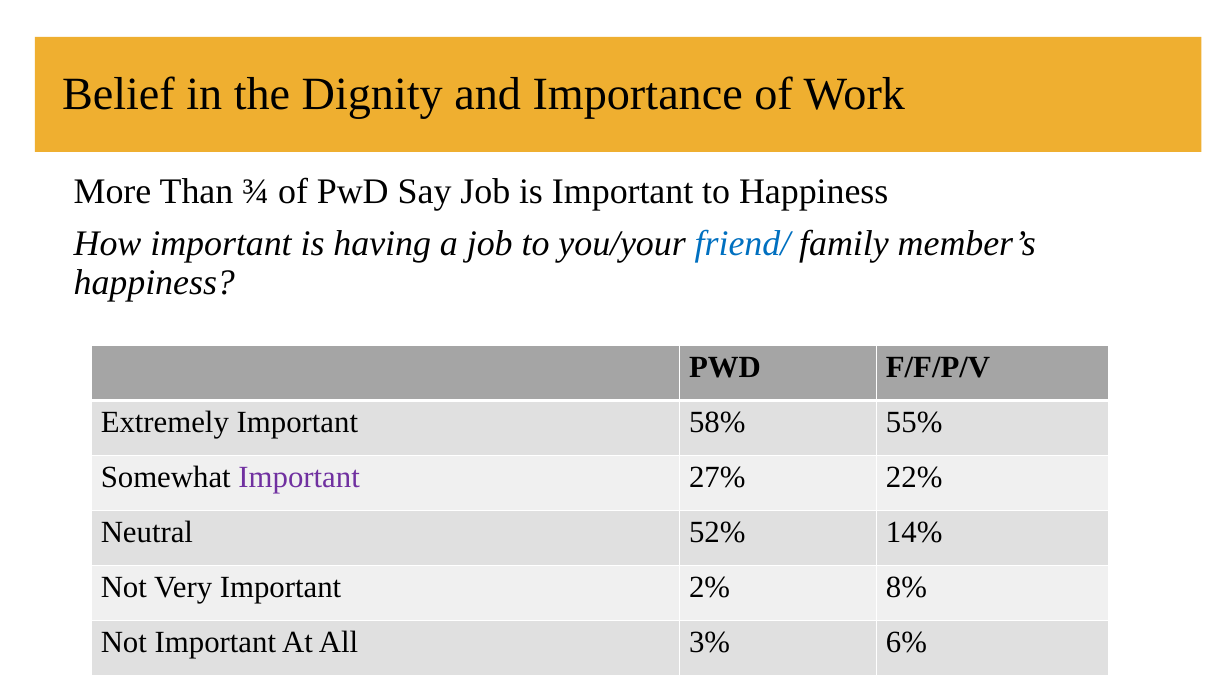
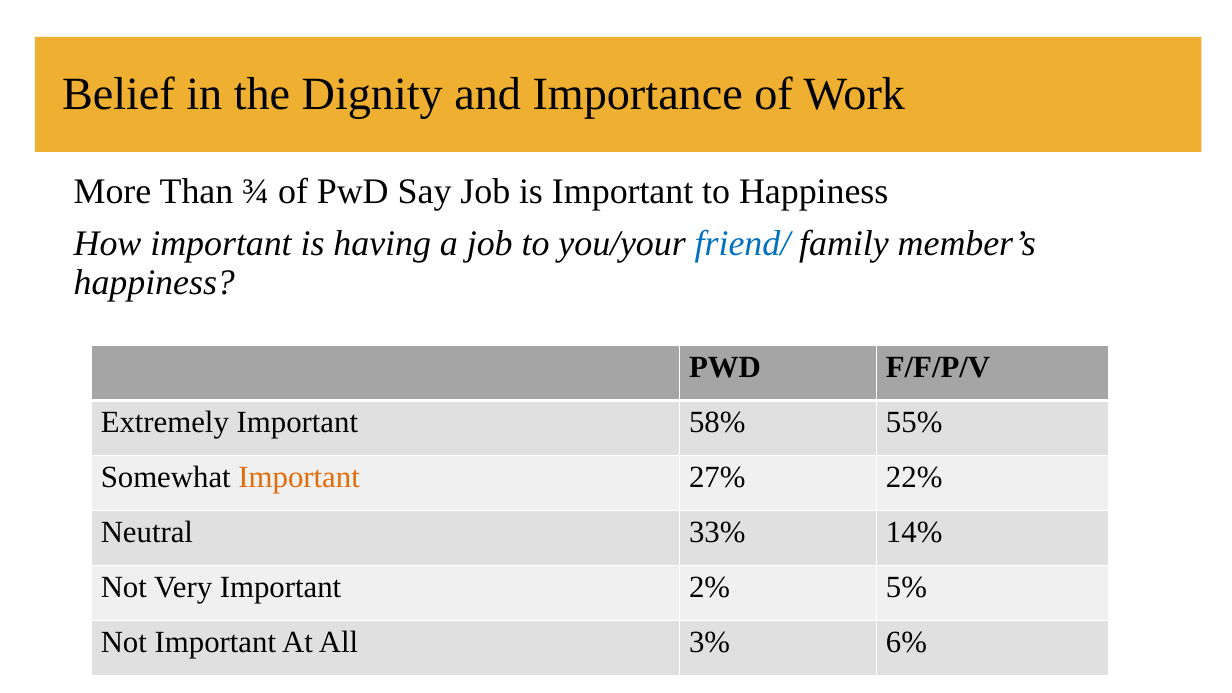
Important colour: purple -> orange (299, 478)
52%: 52% -> 33% (717, 533)
8%: 8% -> 5% (907, 588)
